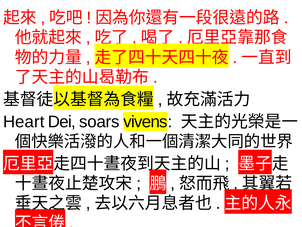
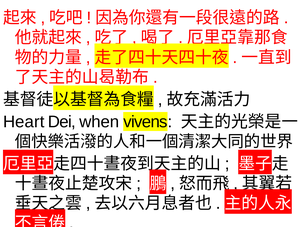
soars: soars -> when (99, 122)
